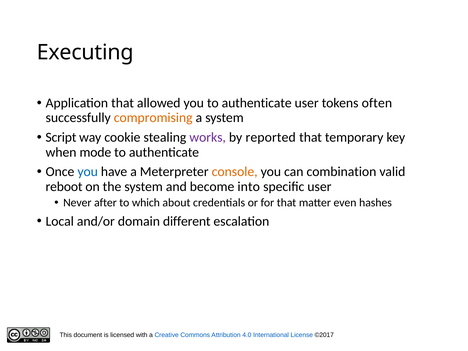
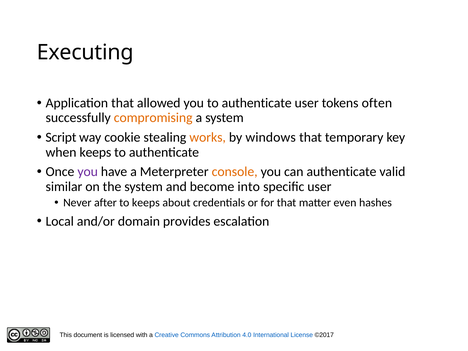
works colour: purple -> orange (208, 137)
reported: reported -> windows (271, 137)
when mode: mode -> keeps (95, 152)
you colour: blue -> purple (88, 172)
can combination: combination -> authenticate (341, 172)
reboot: reboot -> similar (64, 187)
to which: which -> keeps (146, 203)
different: different -> provides (187, 221)
